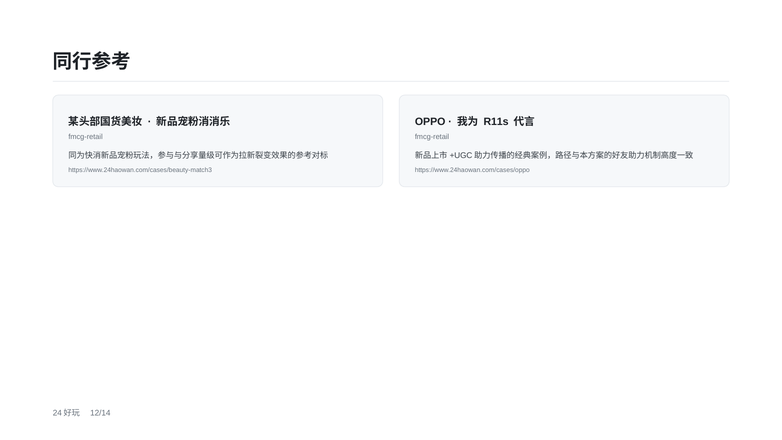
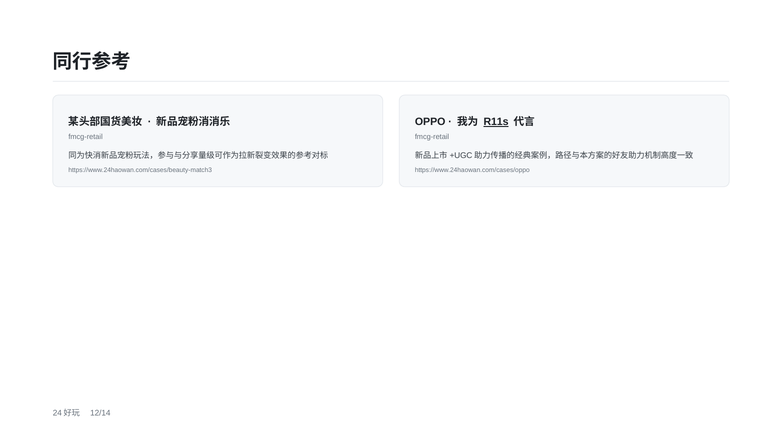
R11s underline: none -> present (496, 122)
